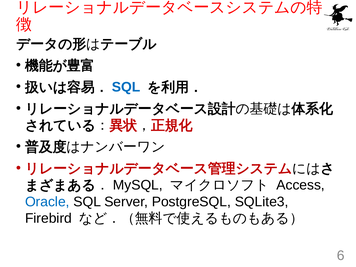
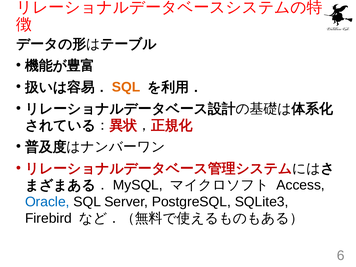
SQL colour: blue -> orange (126, 87)
